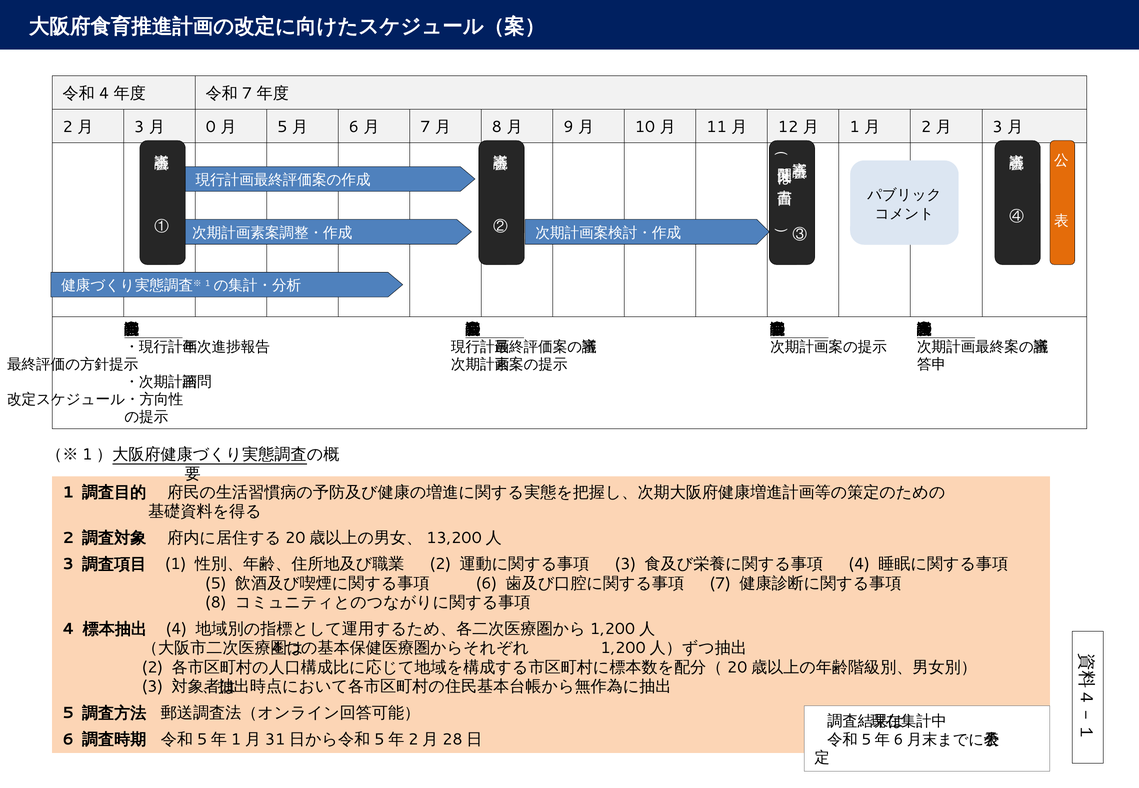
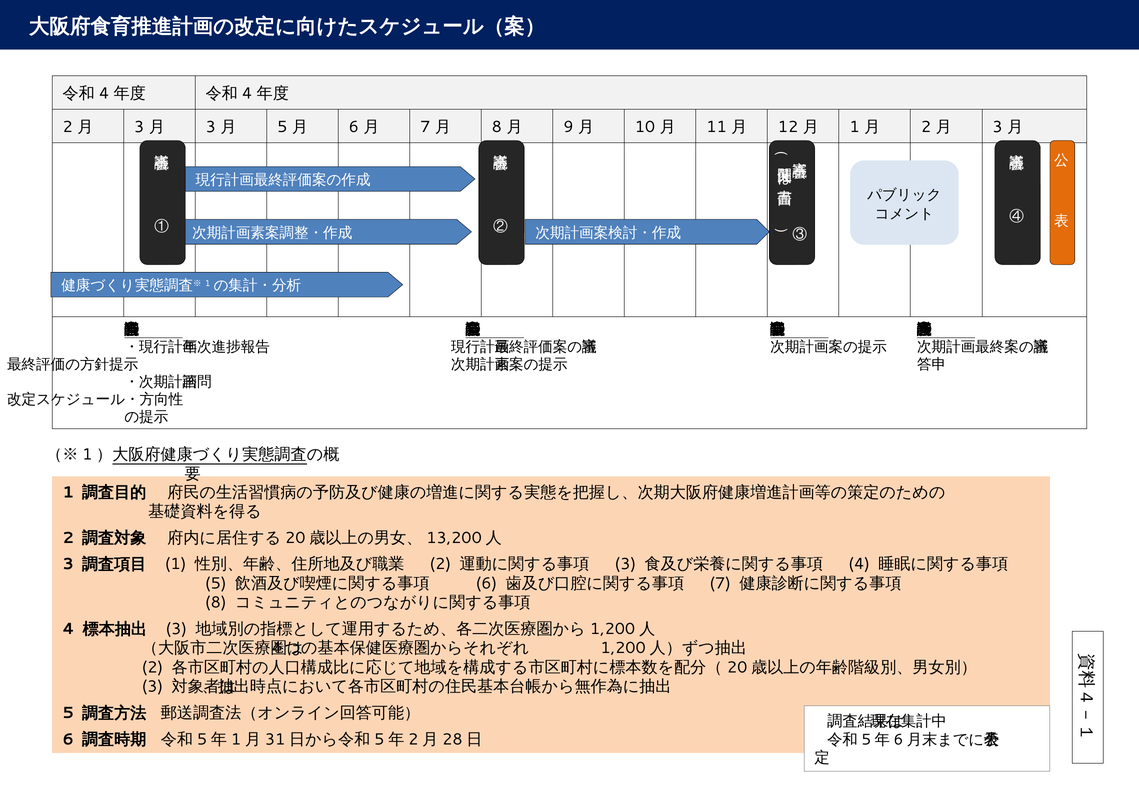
7: 7 -> 4 (247, 93)
0: 0 -> 3 (211, 127)
4: 4 -> 3 (176, 629)
